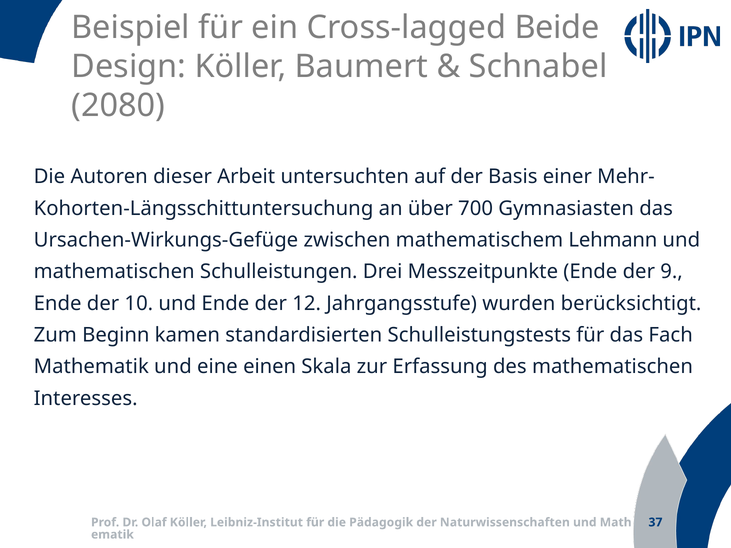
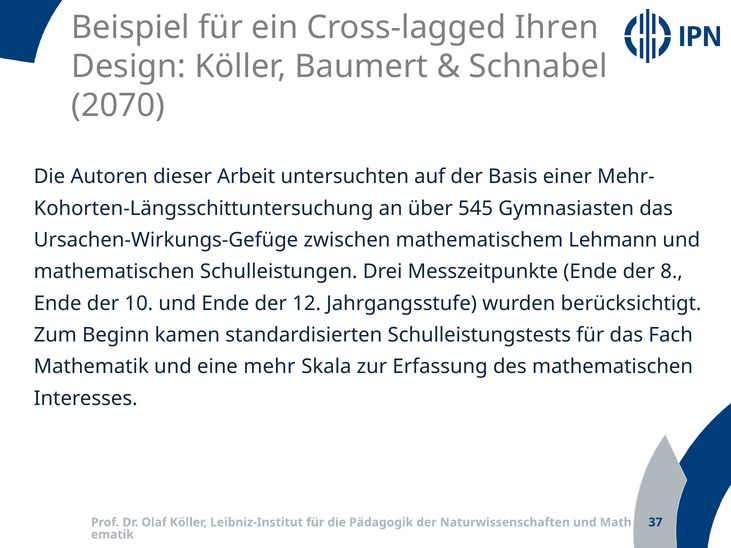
Beide: Beide -> Ihren (557, 27)
2080: 2080 -> 2070 (118, 105)
700: 700 -> 545 (476, 208)
9: 9 -> 8 (672, 272)
einen: einen -> mehr (269, 367)
